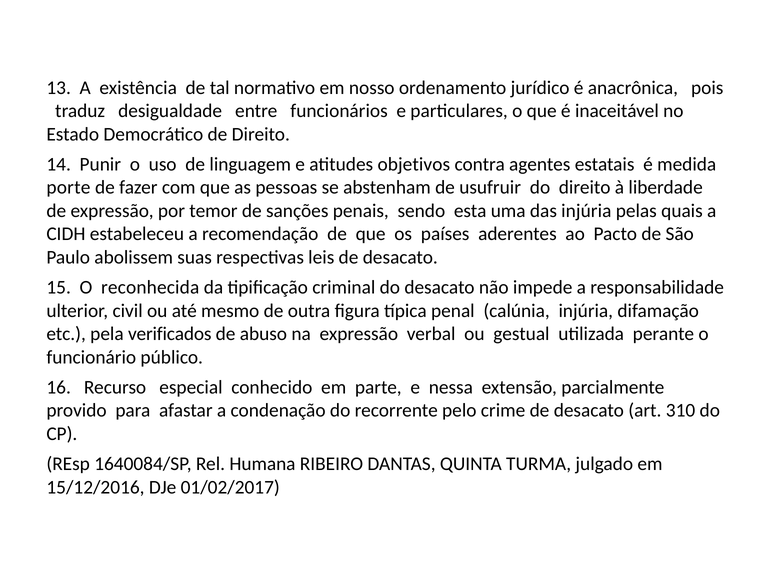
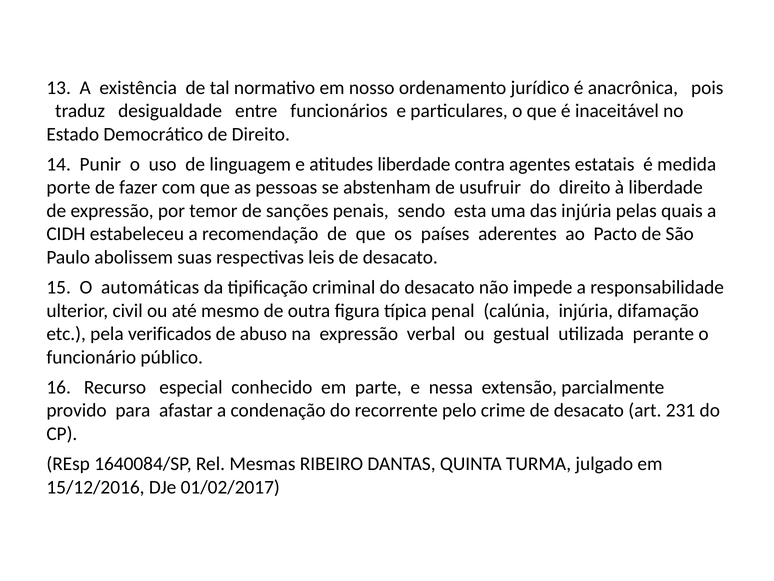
atitudes objetivos: objetivos -> liberdade (414, 164)
reconhecida: reconhecida -> automáticas (150, 287)
310: 310 -> 231 (681, 410)
Humana: Humana -> Mesmas (262, 463)
